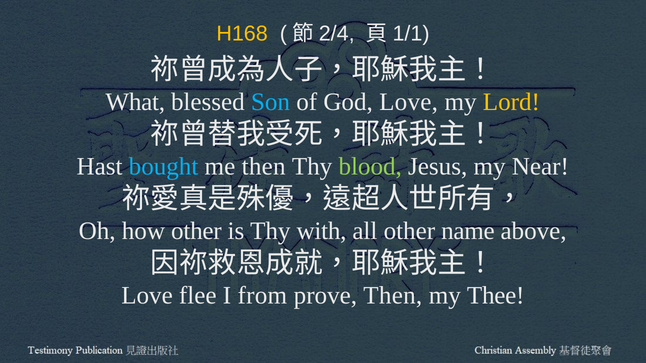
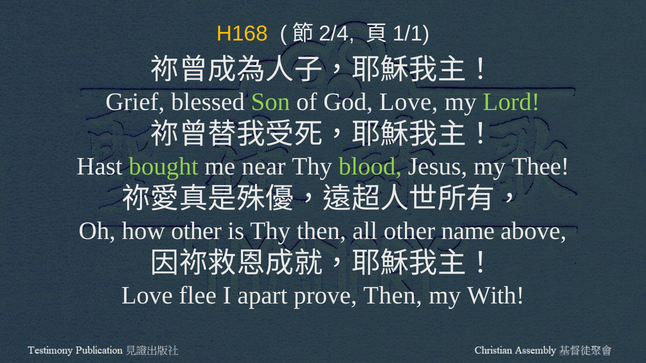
What: What -> Grief (135, 102)
Son colour: light blue -> light green (271, 102)
Lord colour: yellow -> light green (511, 102)
bought colour: light blue -> light green (164, 166)
me then: then -> near (264, 166)
Near: Near -> Thee (541, 166)
Thy with: with -> then (321, 231)
from: from -> apart (262, 296)
Thee: Thee -> With (496, 296)
